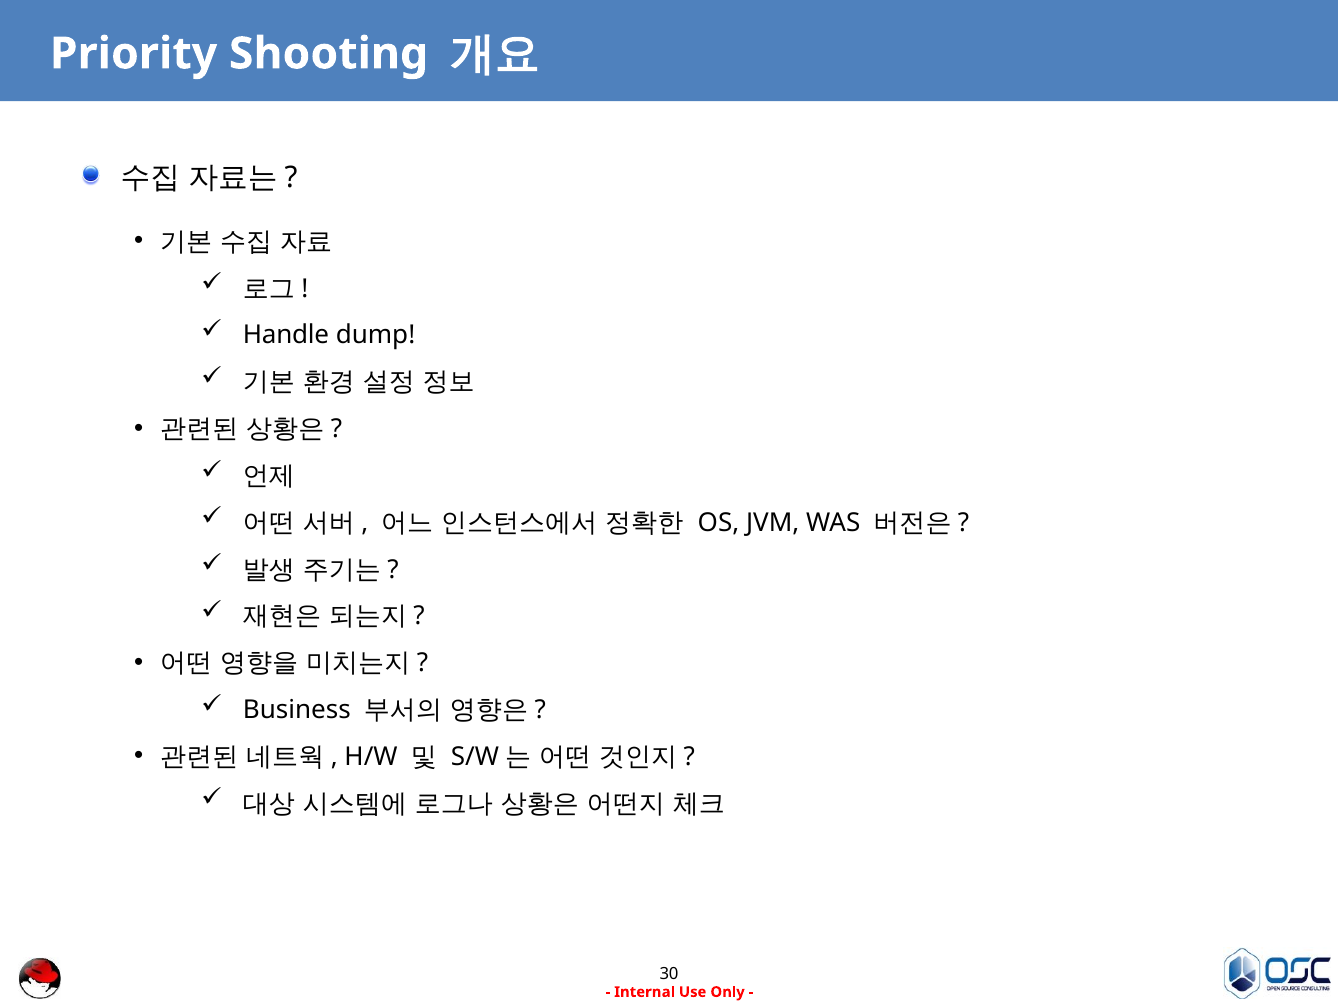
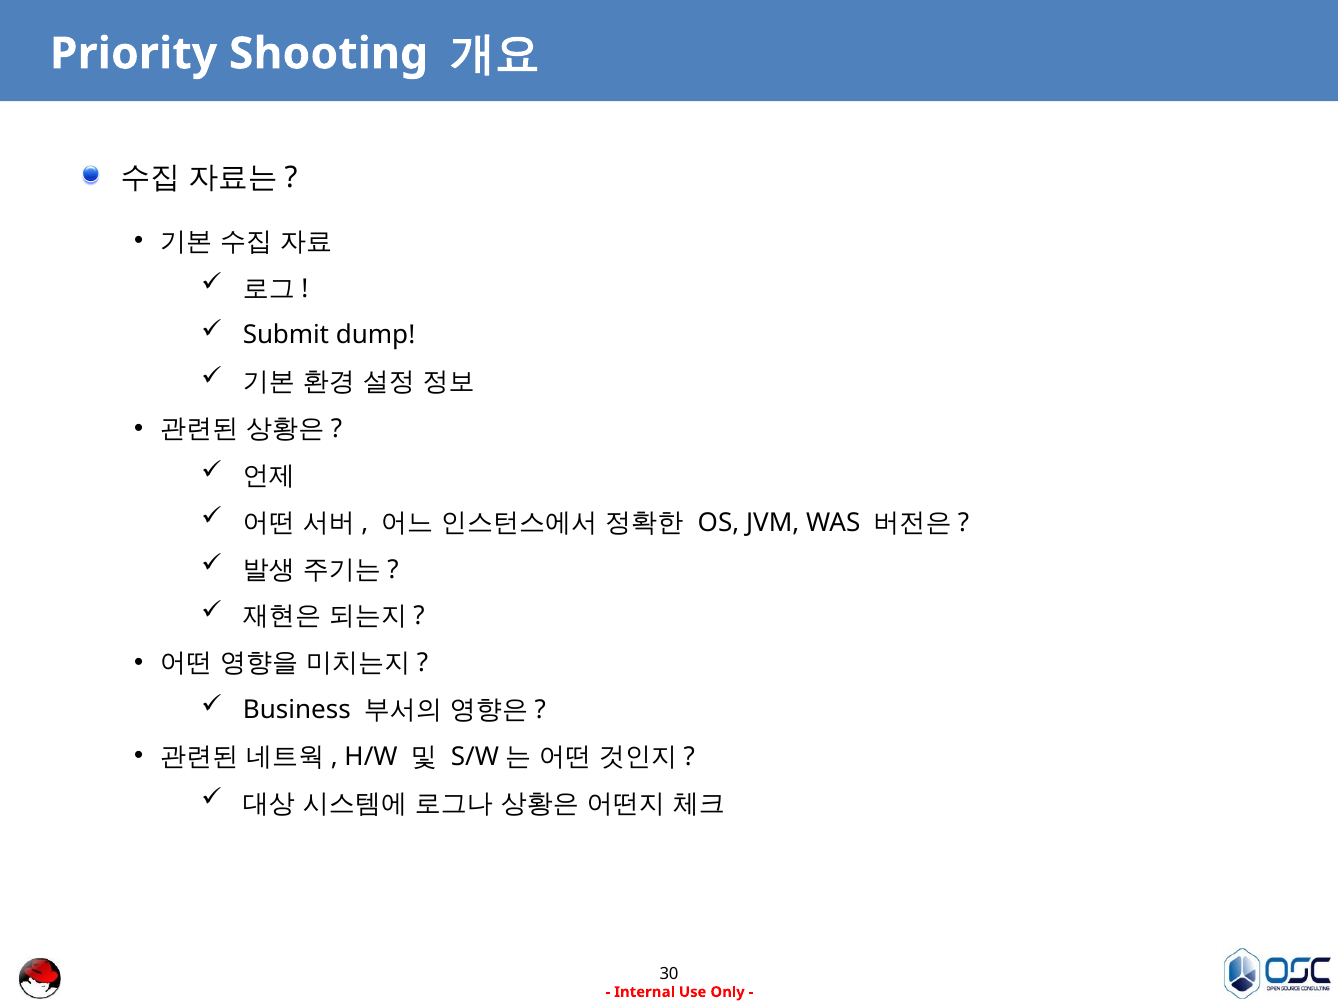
Handle: Handle -> Submit (286, 336)
